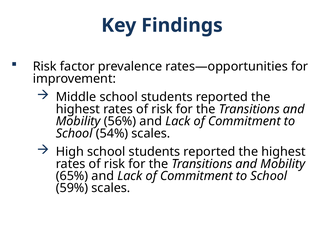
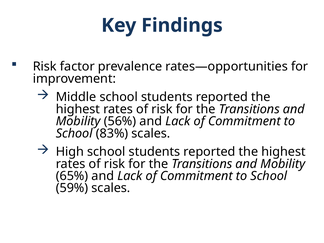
54%: 54% -> 83% (112, 133)
